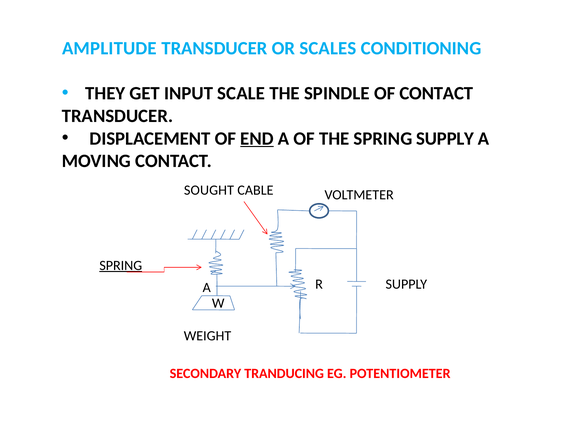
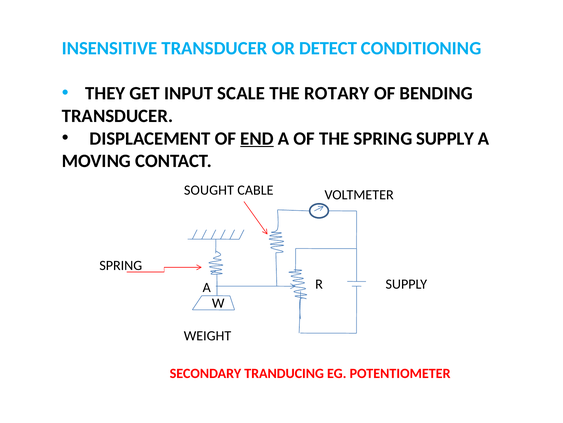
AMPLITUDE: AMPLITUDE -> INSENSITIVE (110, 48)
SCALES: SCALES -> DETECT (328, 48)
SPINDLE: SPINDLE -> ROTARY (337, 93)
OF CONTACT: CONTACT -> BENDING (436, 93)
SPRING underline: present -> none (121, 265)
